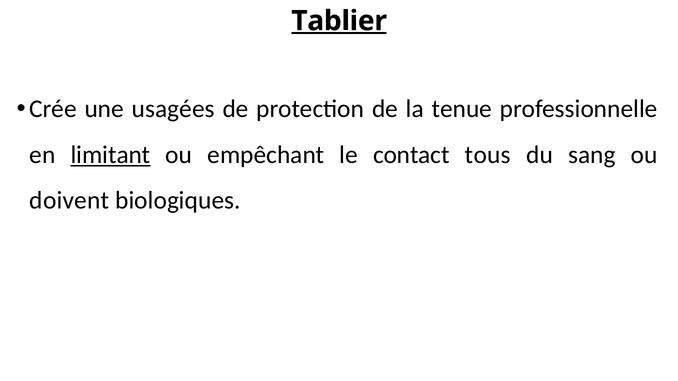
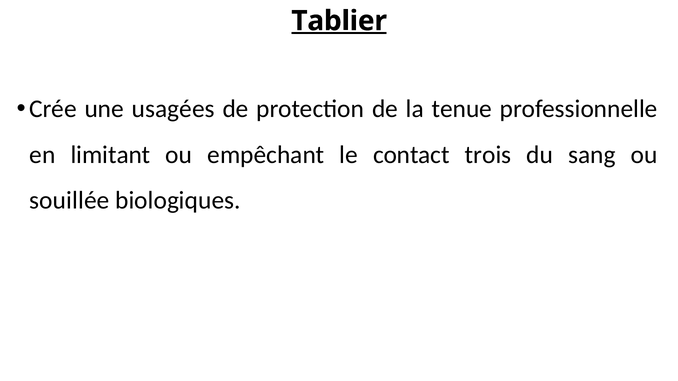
limitant underline: present -> none (110, 155)
tous: tous -> trois (488, 155)
doivent: doivent -> souillée (69, 201)
